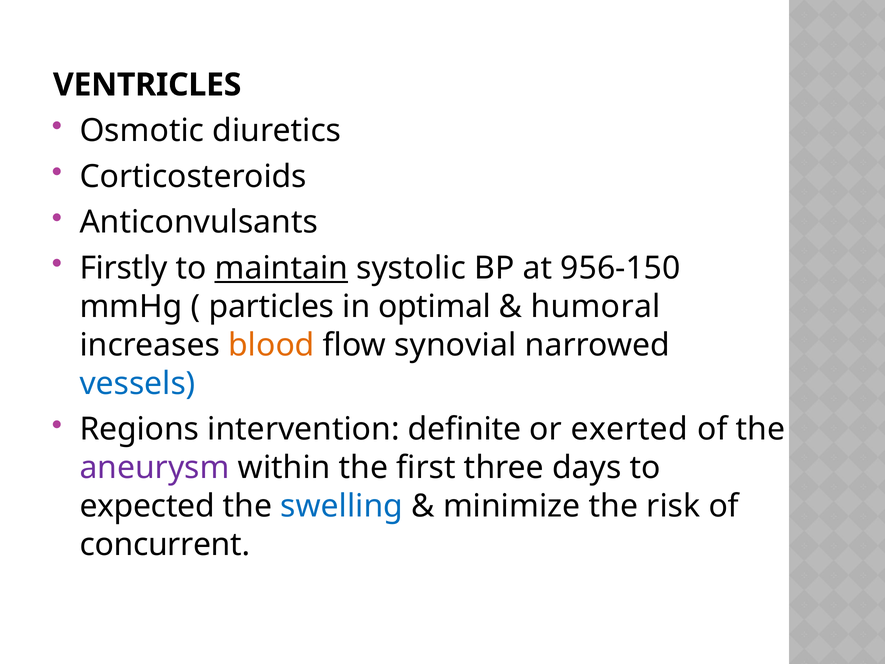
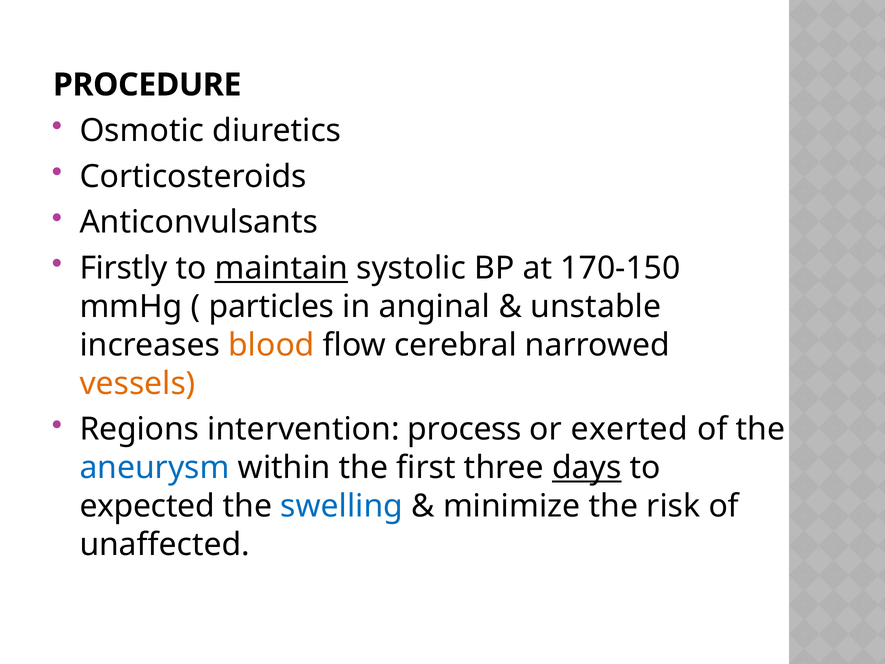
VENTRICLES: VENTRICLES -> PROCEDURE (147, 85)
956-150: 956-150 -> 170-150 (620, 268)
optimal: optimal -> anginal (434, 307)
humoral: humoral -> unstable (596, 307)
synovial: synovial -> cerebral (456, 345)
vessels colour: blue -> orange (138, 383)
definite: definite -> process (465, 429)
aneurysm colour: purple -> blue (155, 468)
days underline: none -> present (587, 468)
concurrent: concurrent -> unaffected (165, 544)
